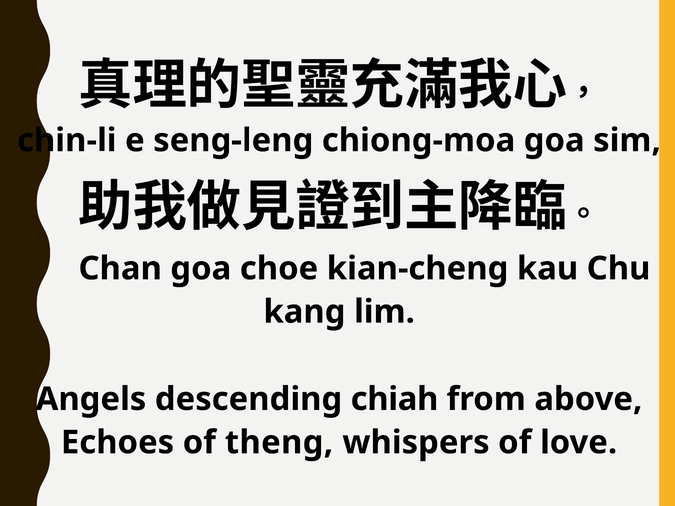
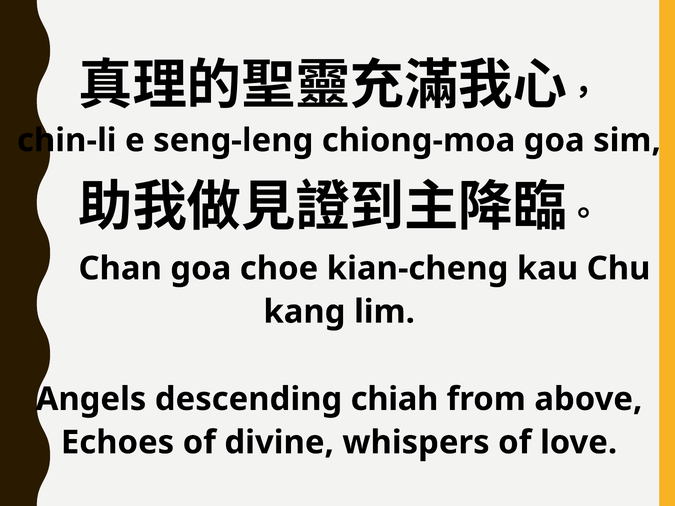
theng: theng -> divine (279, 443)
